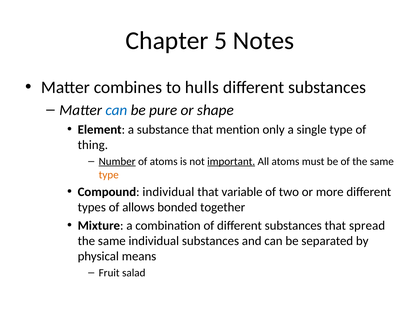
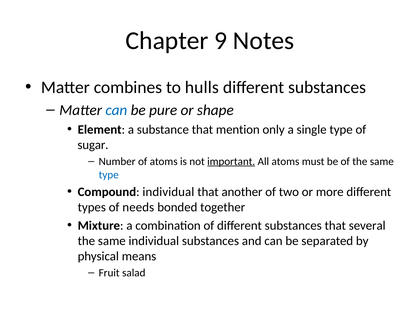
5: 5 -> 9 (221, 41)
thing: thing -> sugar (93, 145)
Number underline: present -> none (117, 161)
type colour: orange -> blue (109, 175)
variable: variable -> another (242, 192)
allows: allows -> needs (138, 207)
spread: spread -> several (367, 226)
